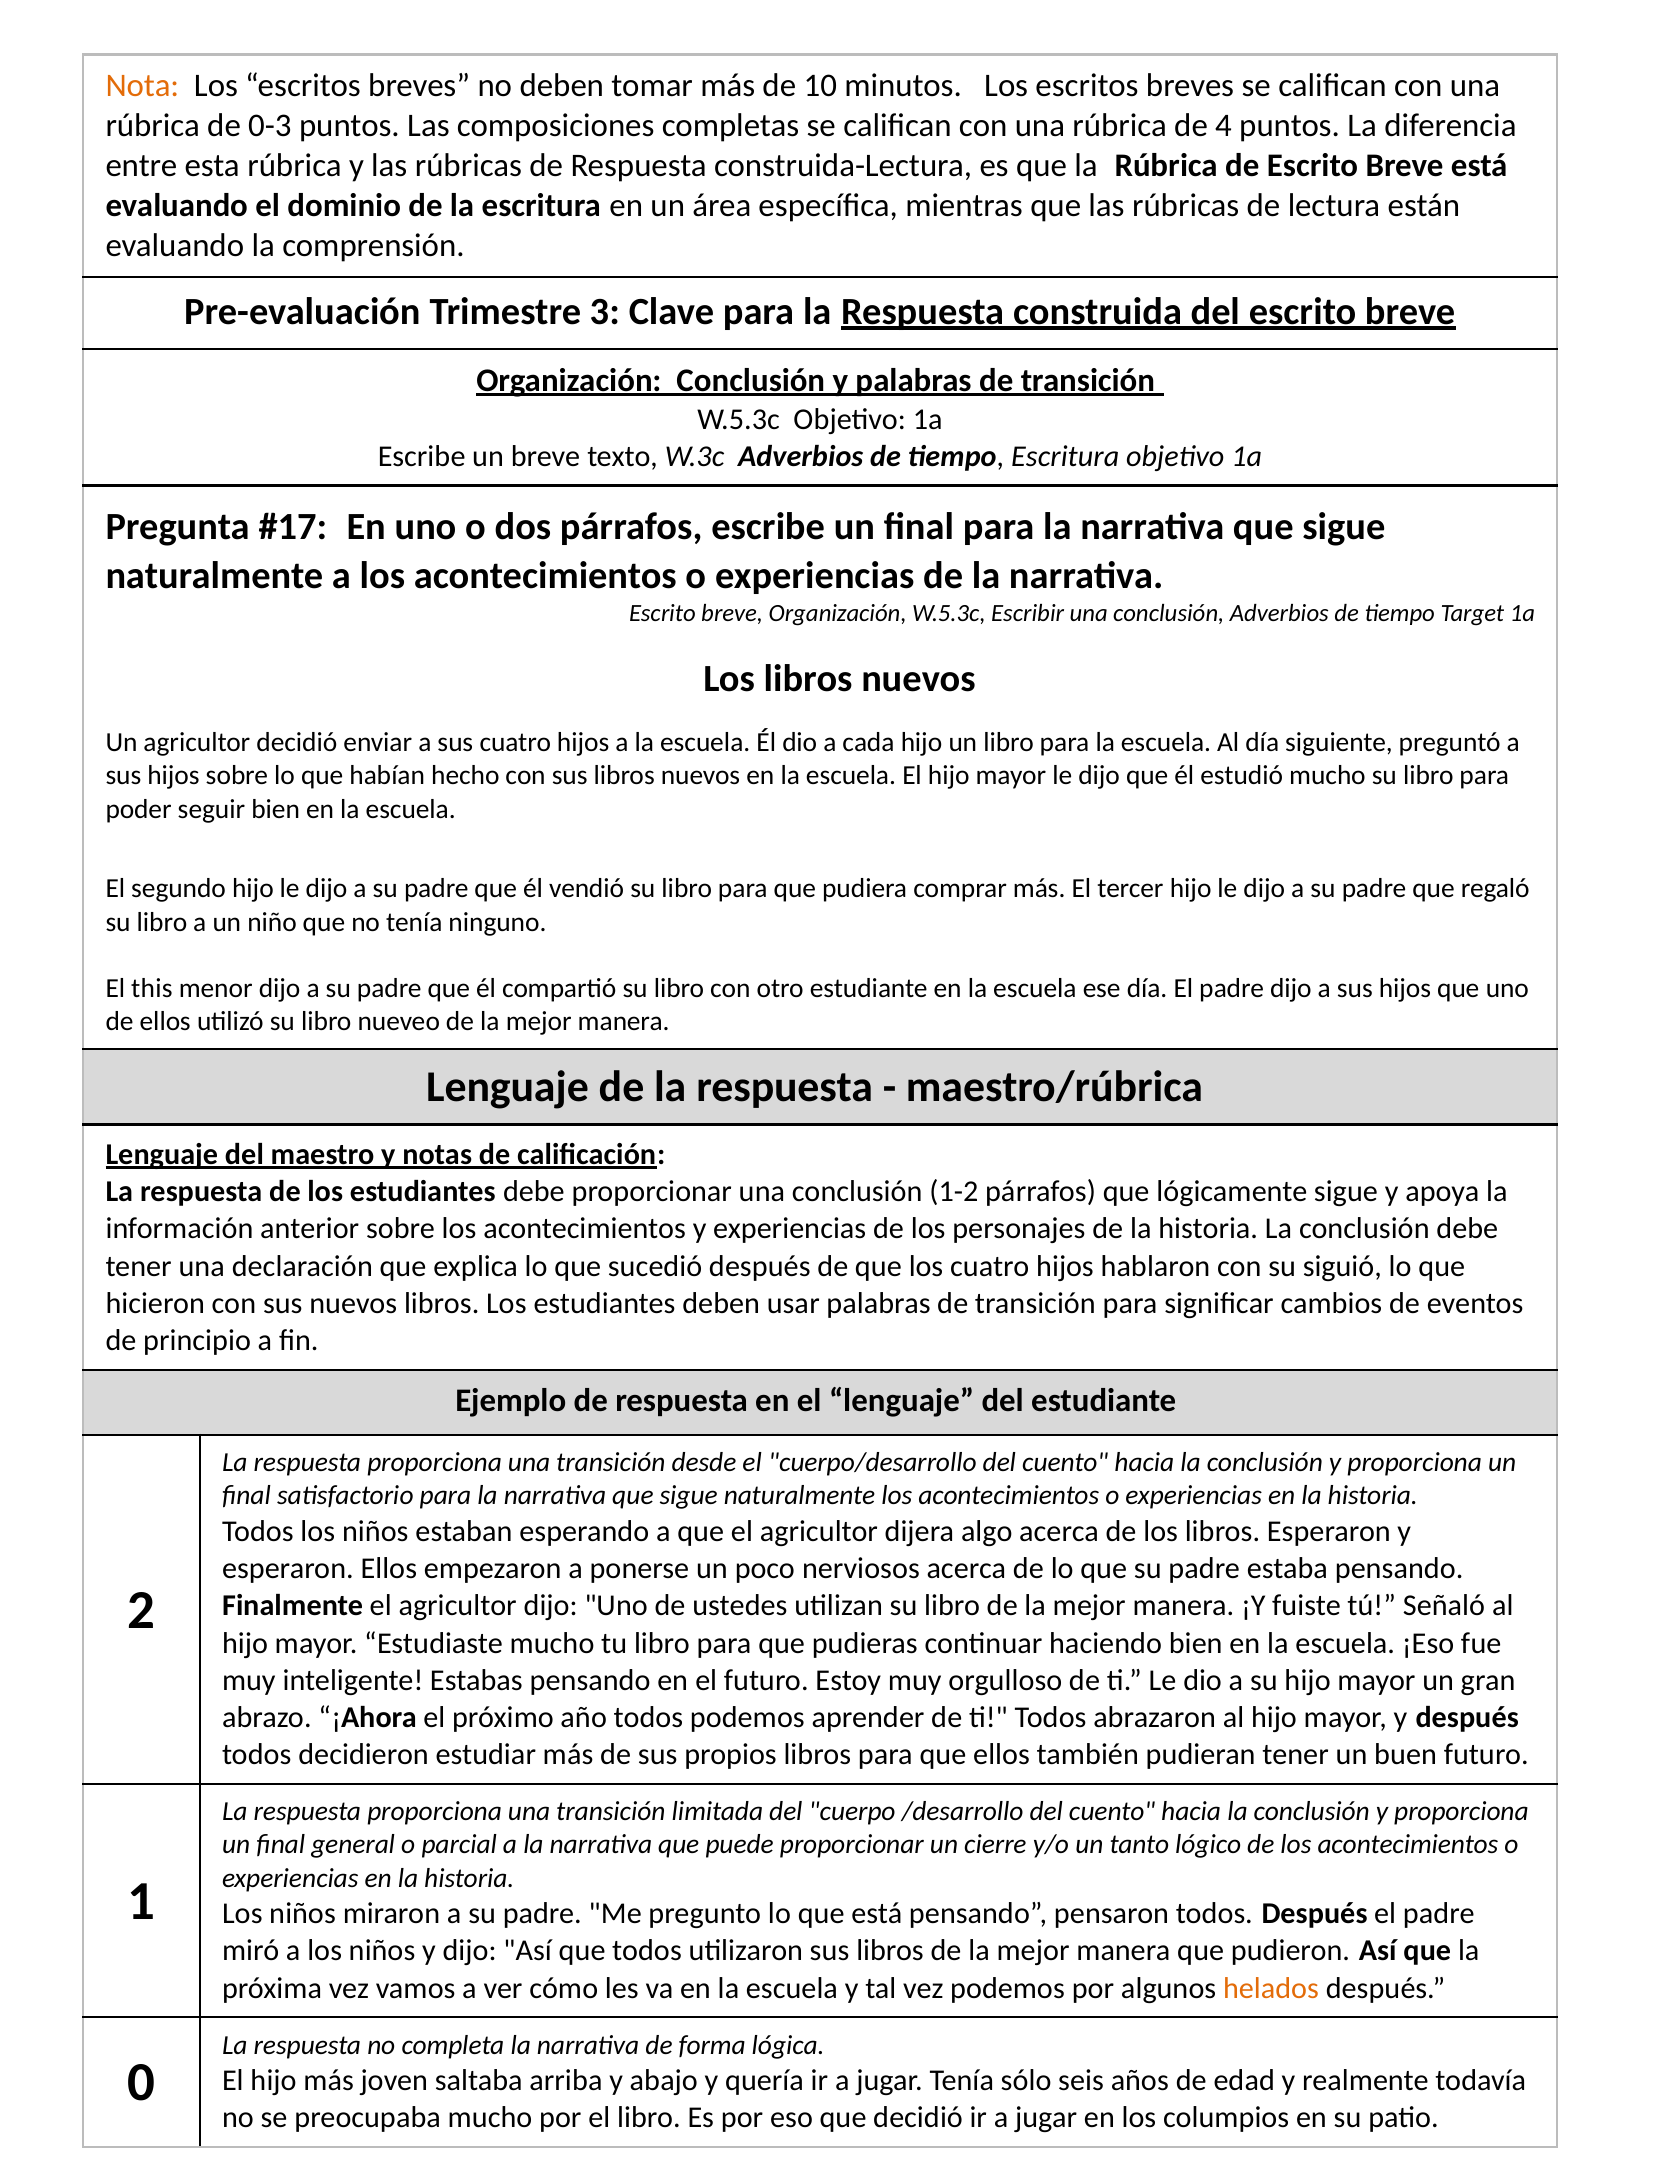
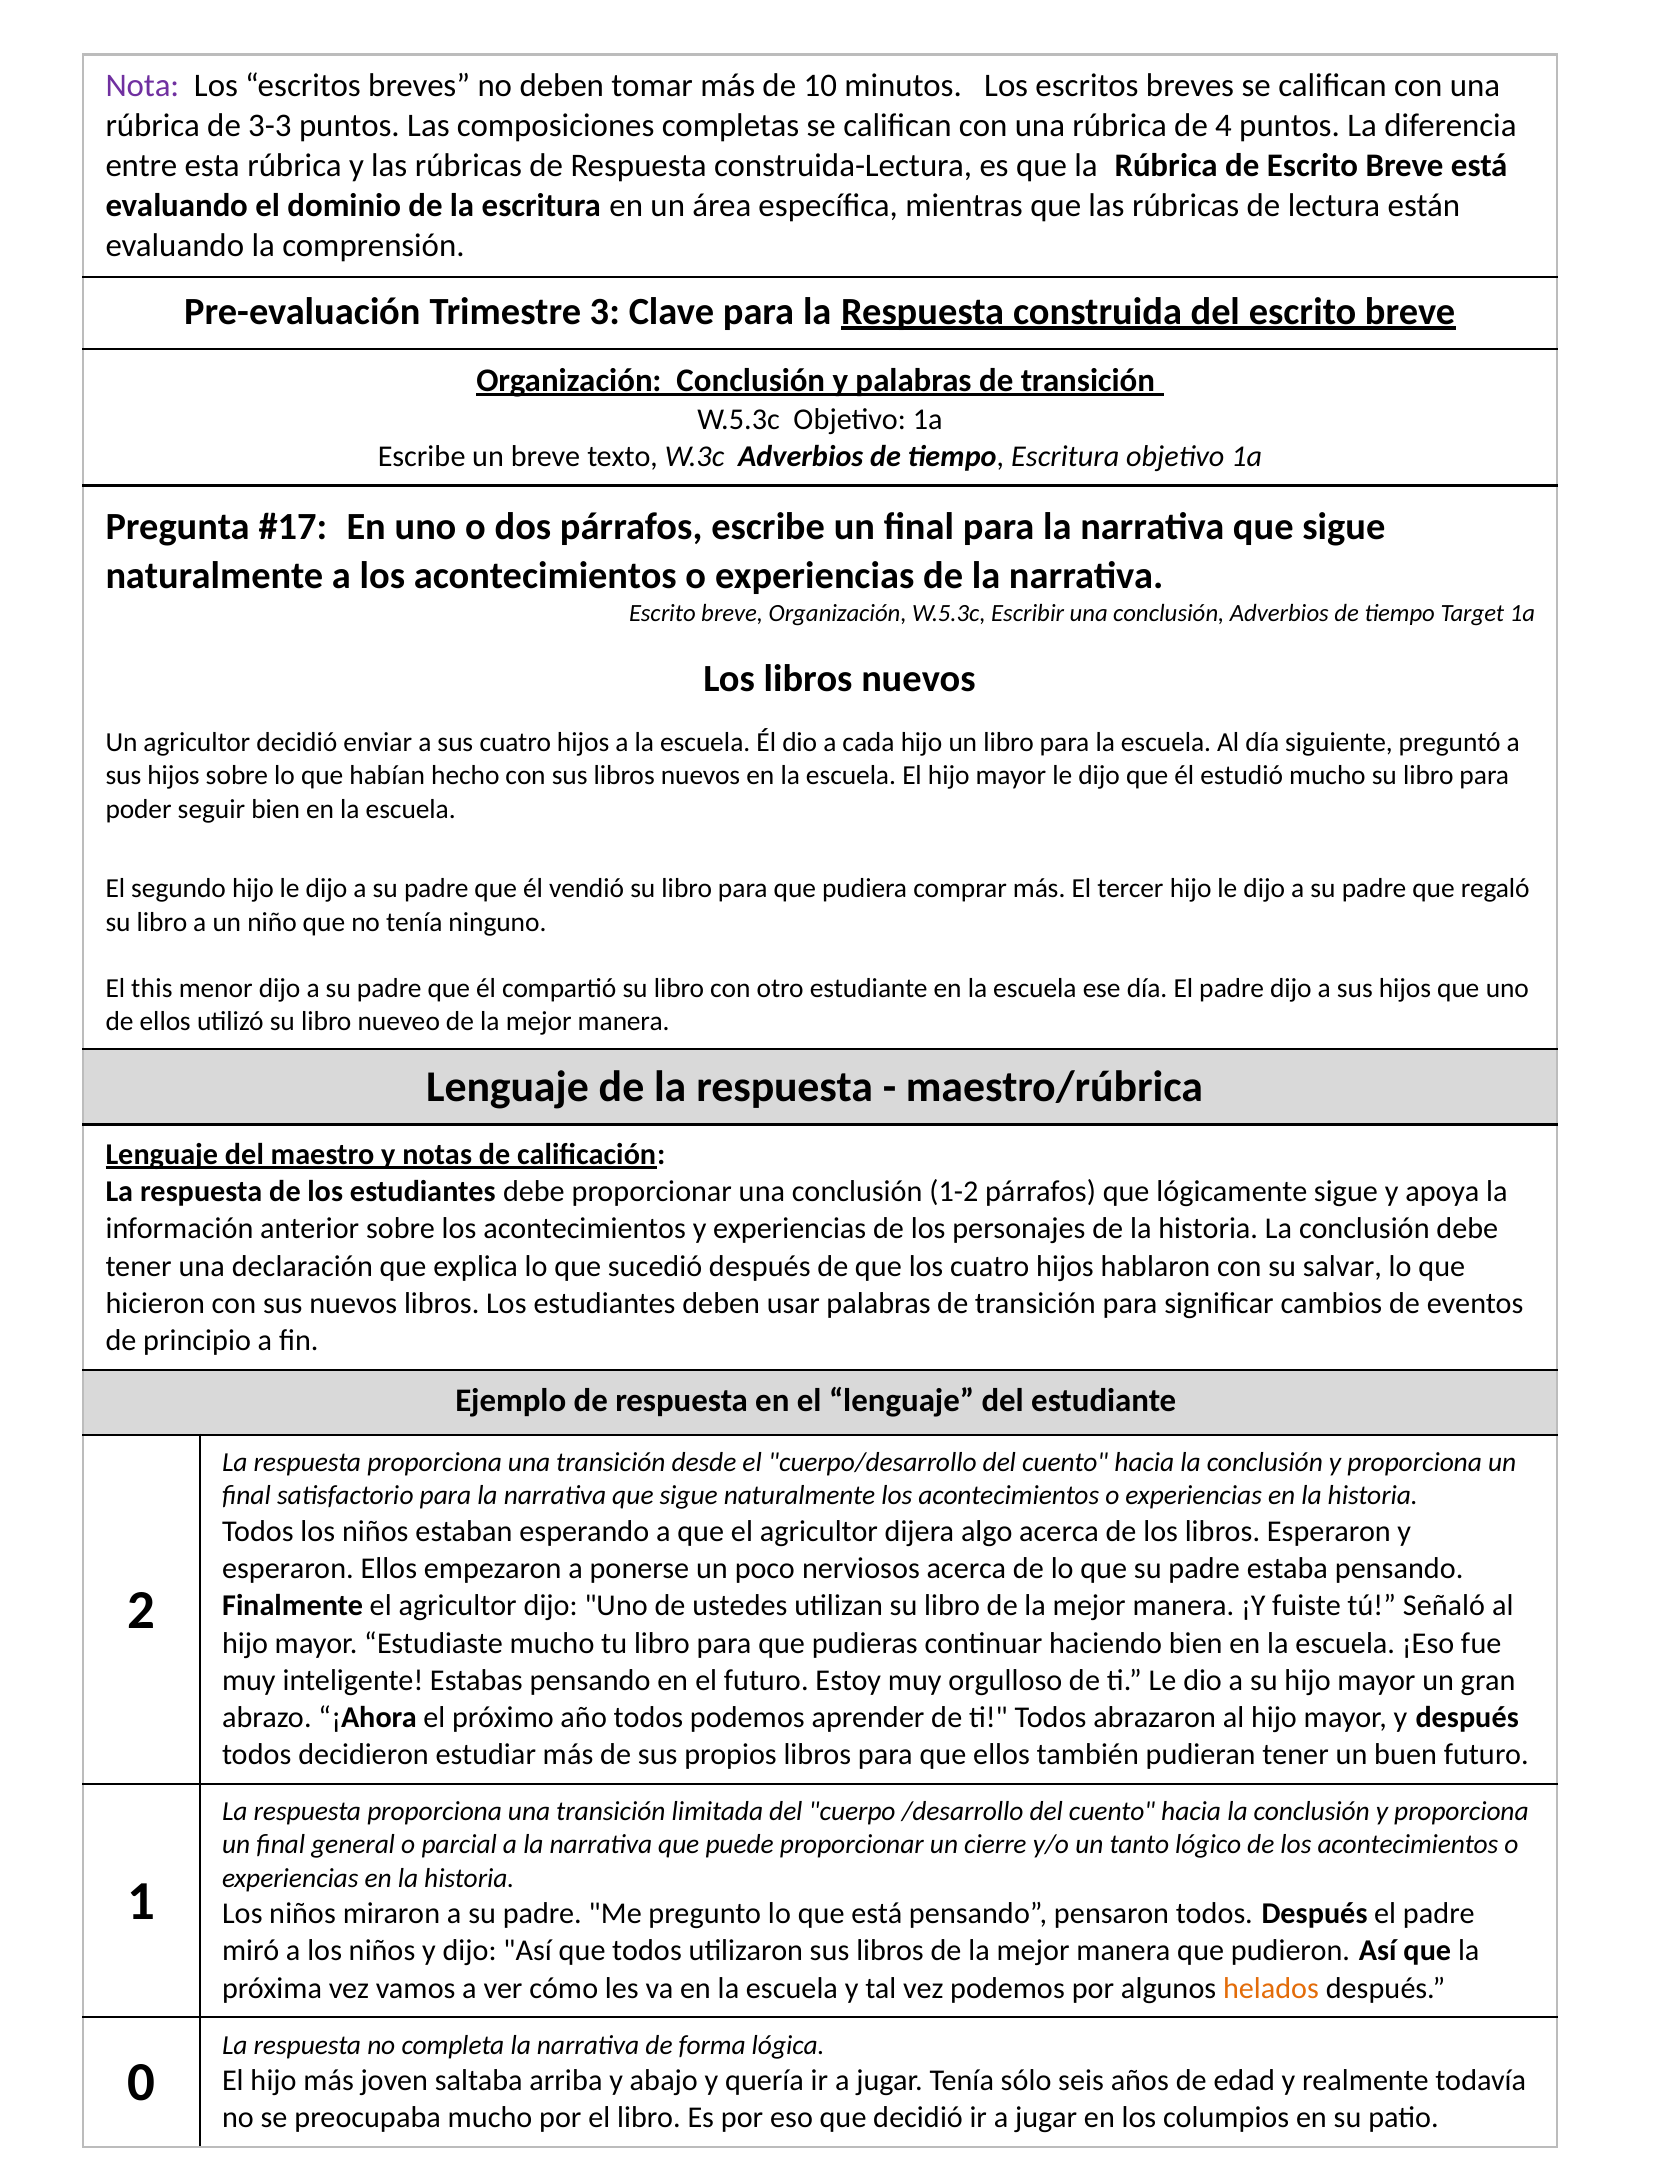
Nota colour: orange -> purple (142, 86)
0-3: 0-3 -> 3-3 (270, 126)
siguió: siguió -> salvar (1342, 1266)
